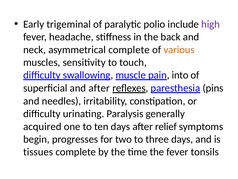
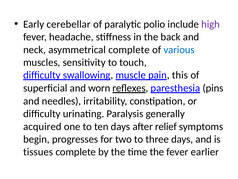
trigeminal: trigeminal -> cerebellar (69, 24)
various colour: orange -> blue (179, 50)
into: into -> this (180, 75)
and after: after -> worn (99, 88)
tonsils: tonsils -> earlier (205, 152)
